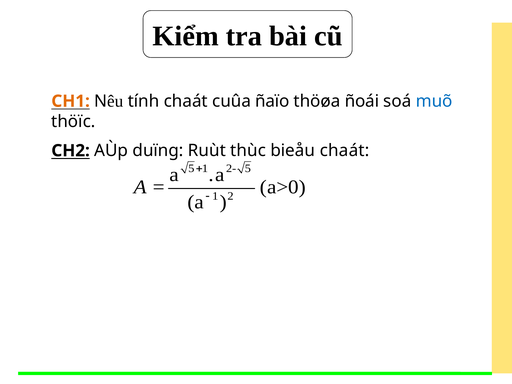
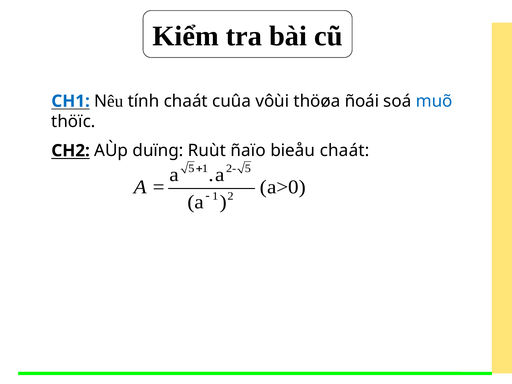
CH1 colour: orange -> blue (71, 101)
ñaïo: ñaïo -> vôùi (272, 101)
thùc: thùc -> ñaïo (248, 151)
